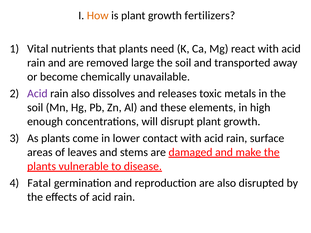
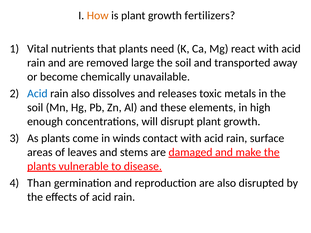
Acid colour: purple -> blue (37, 94)
lower: lower -> winds (126, 138)
Fatal: Fatal -> Than (39, 183)
